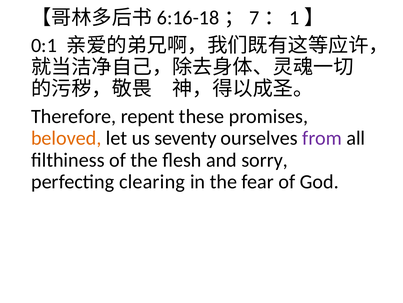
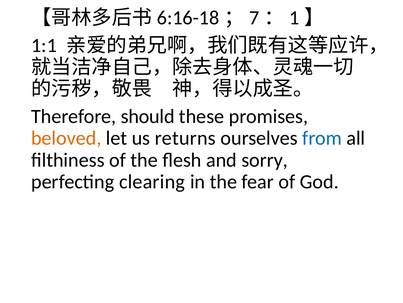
0:1: 0:1 -> 1:1 (44, 45)
repent: repent -> should (148, 116)
seventy: seventy -> returns (185, 138)
from colour: purple -> blue (322, 138)
